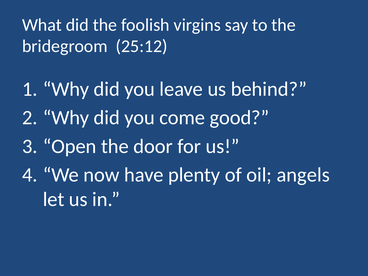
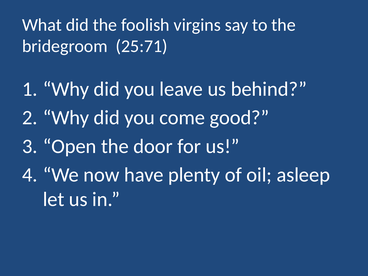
25:12: 25:12 -> 25:71 (142, 46)
angels: angels -> asleep (303, 175)
